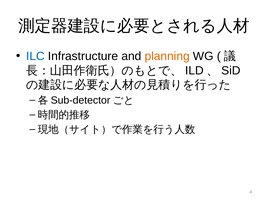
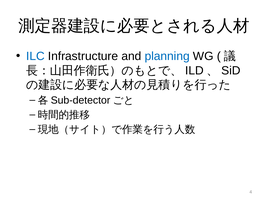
planning colour: orange -> blue (167, 56)
